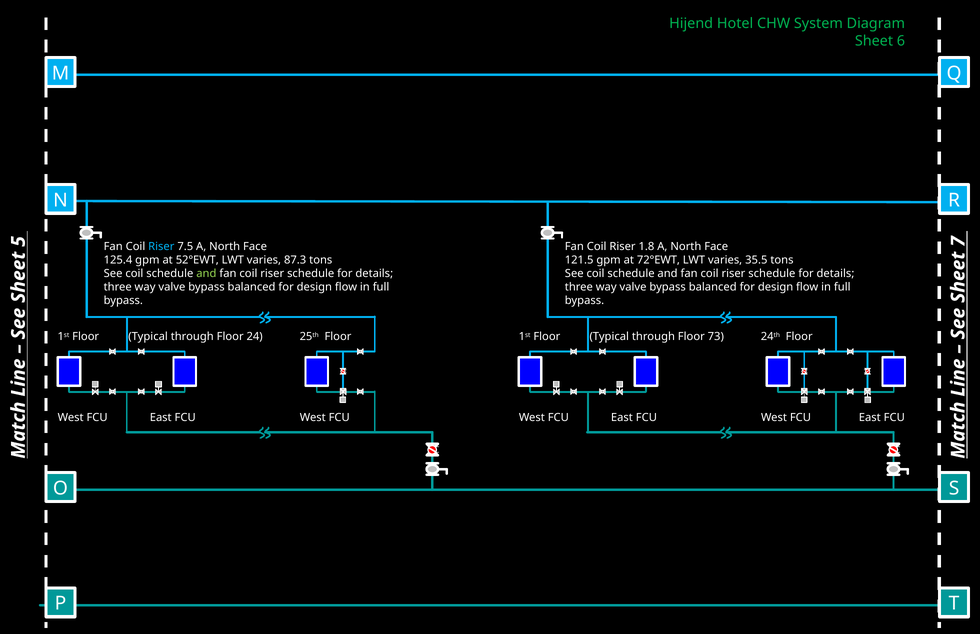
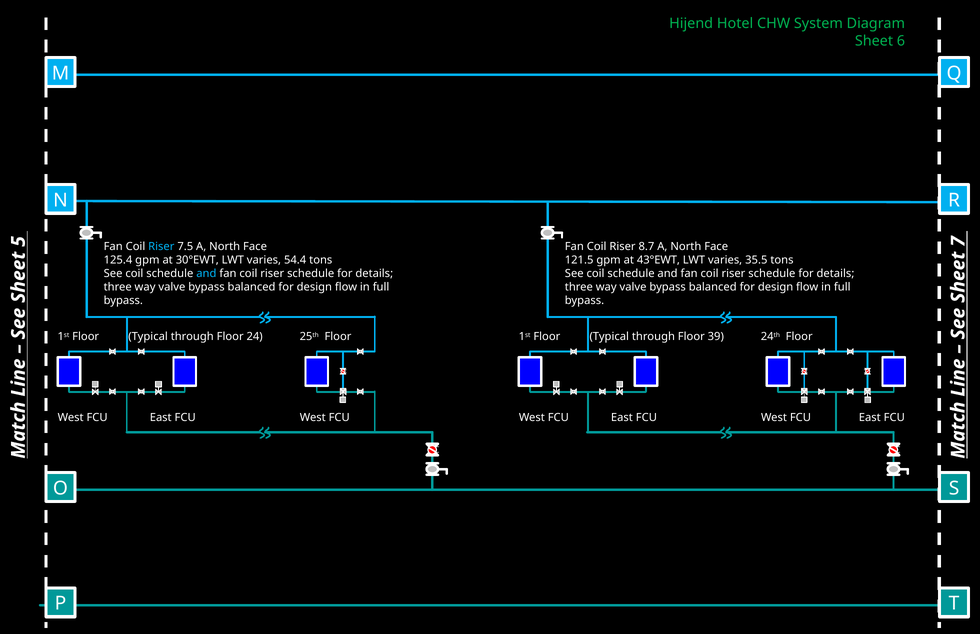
1.8: 1.8 -> 8.7 (646, 247)
52°EWT: 52°EWT -> 30°EWT (197, 260)
87.3: 87.3 -> 54.4 (295, 260)
72°EWT: 72°EWT -> 43°EWT (658, 260)
and colour: light green -> light blue (206, 274)
73: 73 -> 39 (716, 337)
